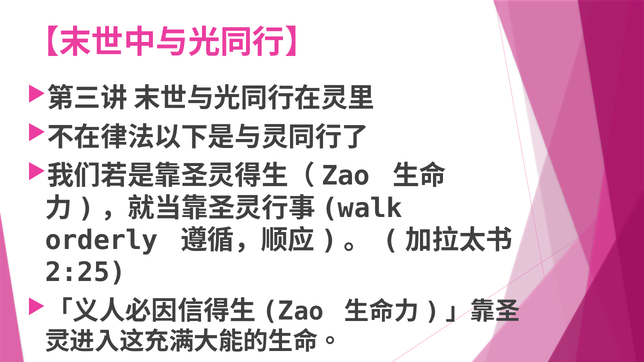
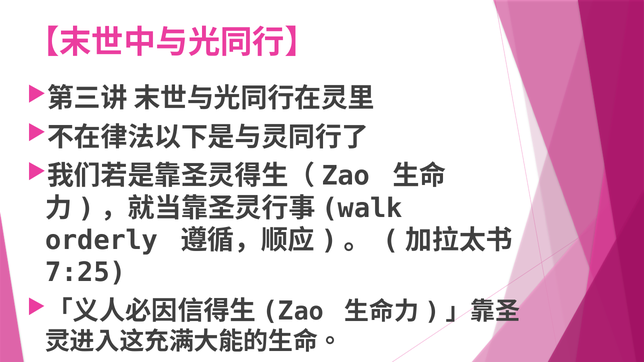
2:25: 2:25 -> 7:25 (86, 273)
